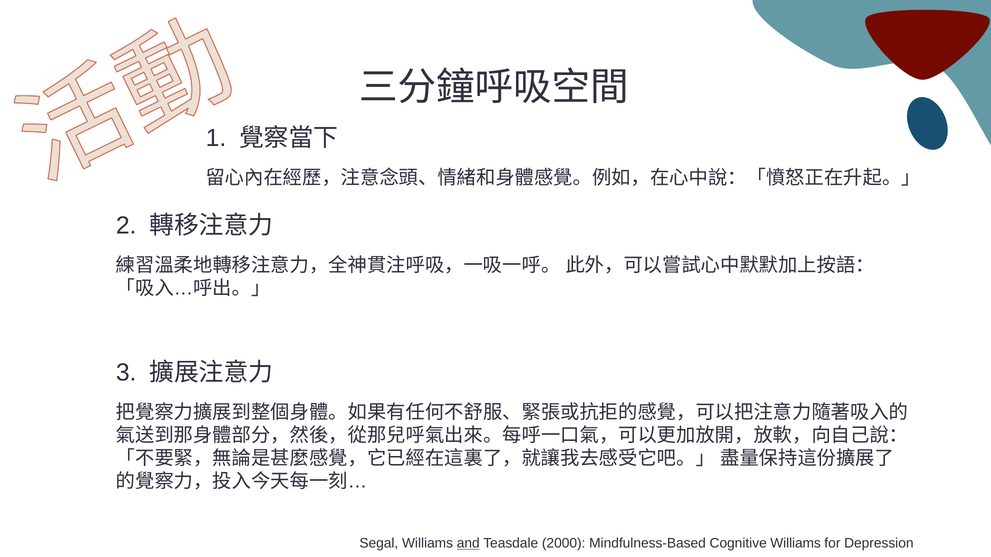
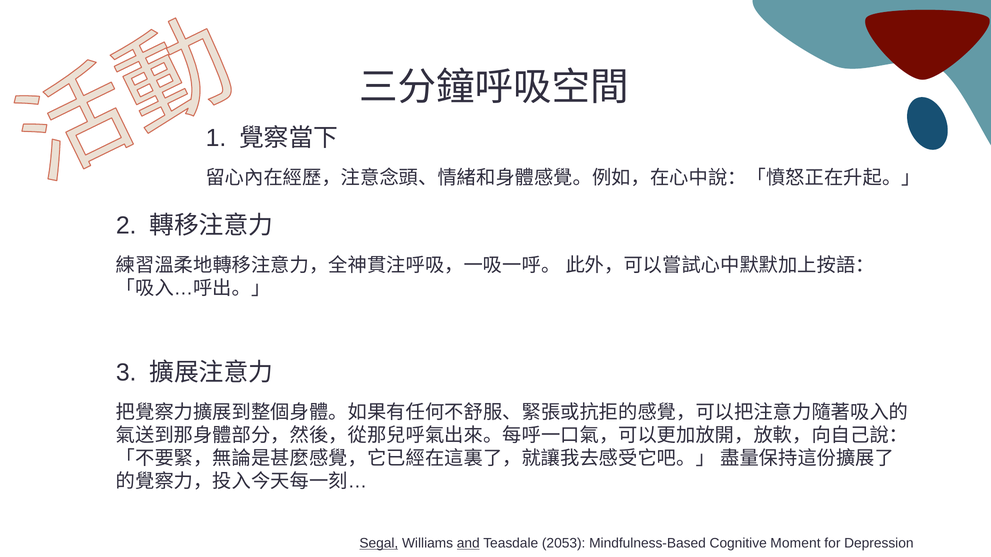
Segal underline: none -> present (379, 544)
2000: 2000 -> 2053 (564, 544)
Cognitive Williams: Williams -> Moment (795, 544)
